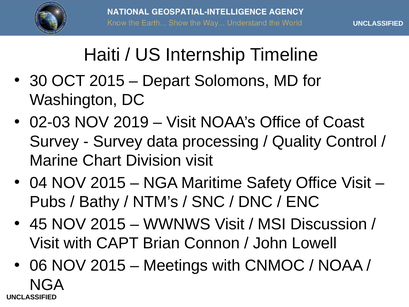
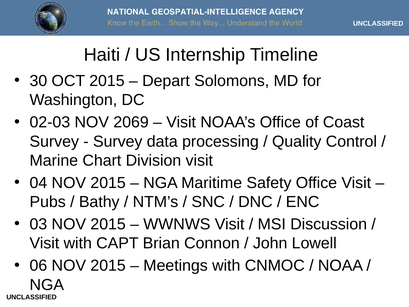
2019: 2019 -> 2069 (131, 122)
45: 45 -> 03 (38, 224)
